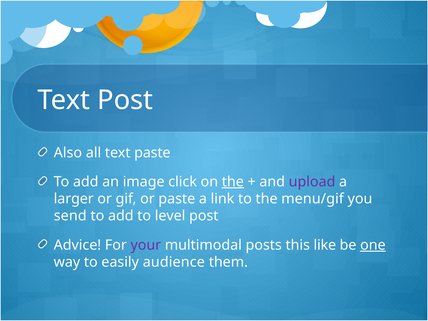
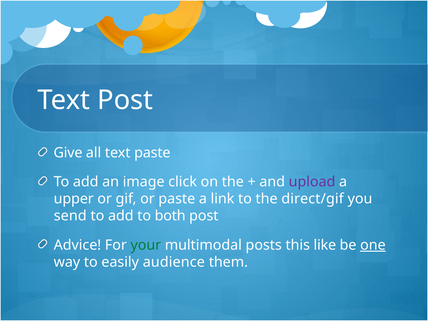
Also: Also -> Give (68, 153)
the underline: present -> none (233, 182)
larger: larger -> upper (74, 199)
menu/gif: menu/gif -> direct/gif (313, 199)
level: level -> both (170, 216)
your colour: purple -> green (146, 245)
